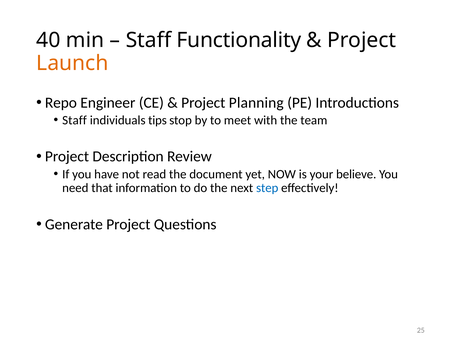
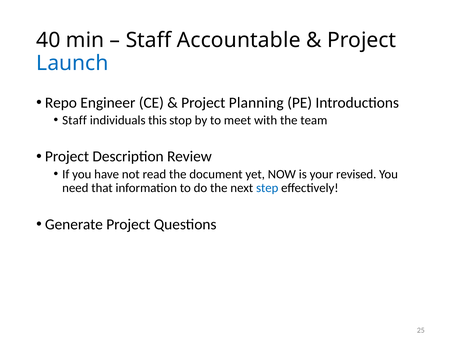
Functionality: Functionality -> Accountable (239, 40)
Launch colour: orange -> blue (72, 63)
tips: tips -> this (157, 120)
believe: believe -> revised (356, 174)
